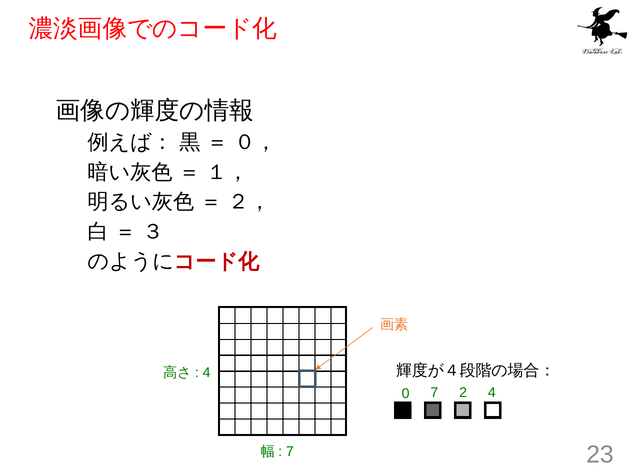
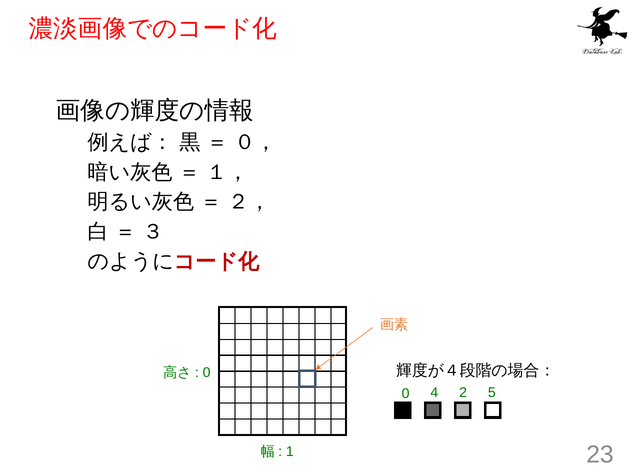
4: 4 -> 0 (207, 373)
0 7: 7 -> 4 (434, 393)
2 4: 4 -> 5 (492, 393)
7: 7 -> 1 (290, 452)
